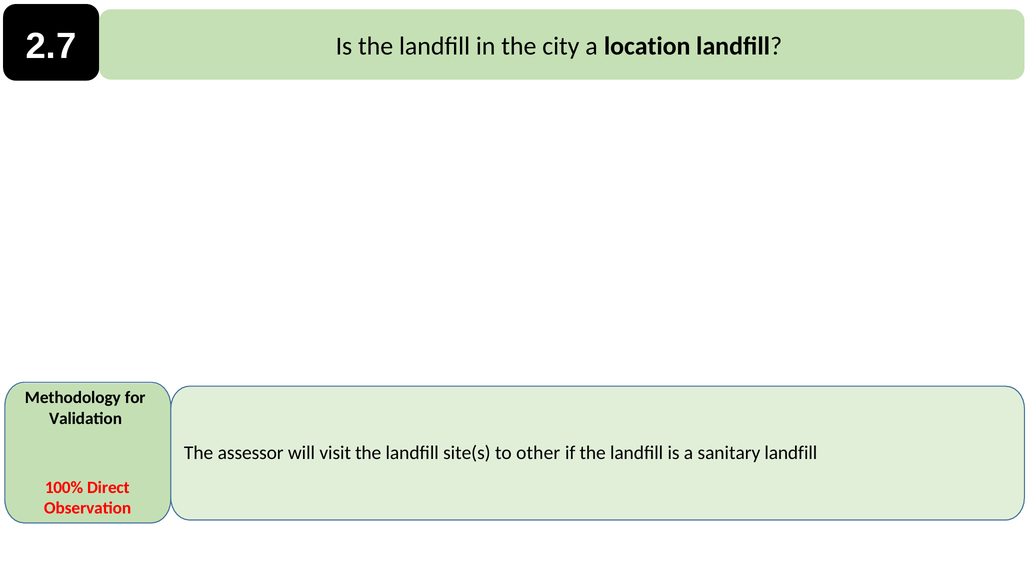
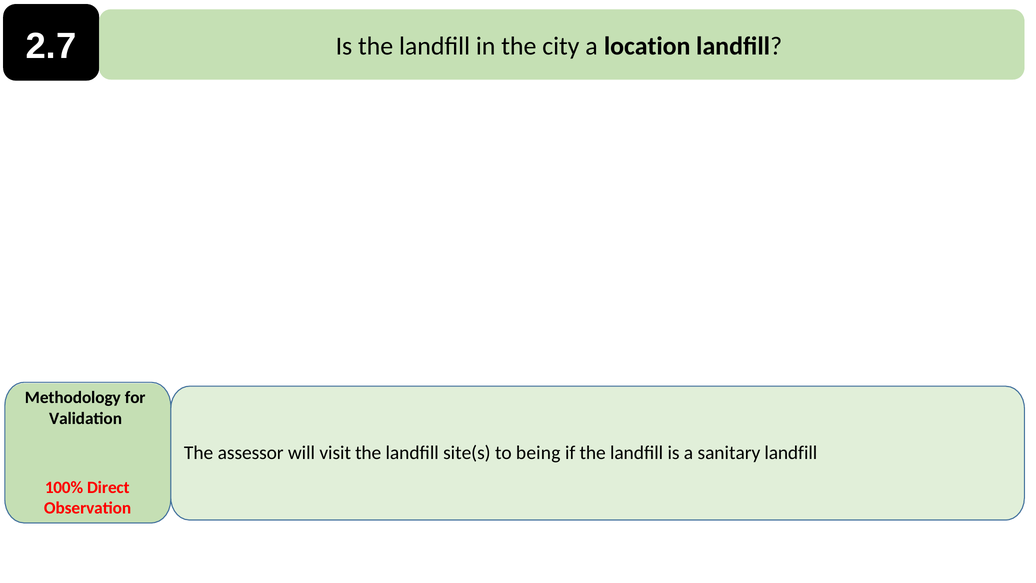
other: other -> being (538, 453)
